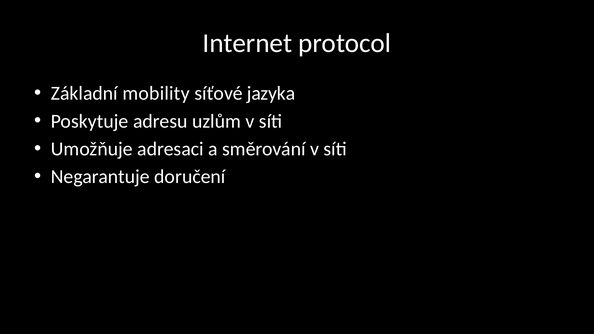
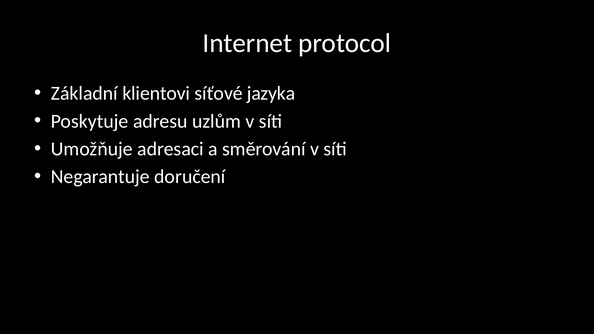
mobility: mobility -> klientovi (156, 93)
